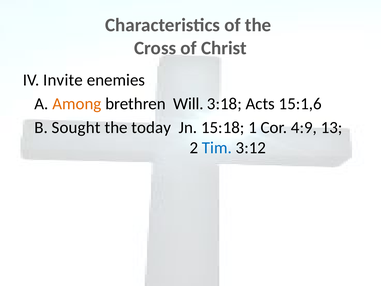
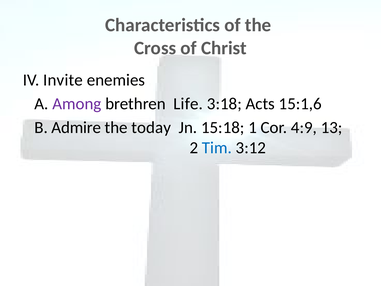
Among colour: orange -> purple (77, 104)
Will: Will -> Life (188, 104)
Sought: Sought -> Admire (76, 127)
